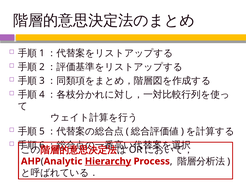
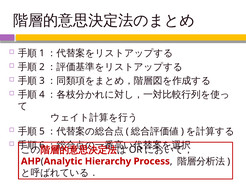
Hierarchy underline: present -> none (108, 162)
